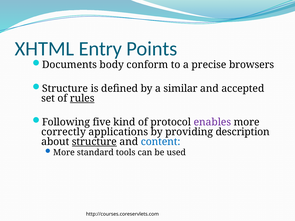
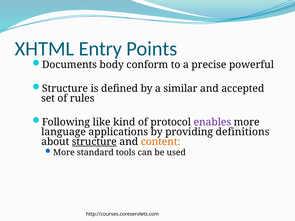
browsers: browsers -> powerful (252, 65)
rules underline: present -> none (82, 98)
five: five -> like (102, 122)
correctly: correctly -> language (64, 132)
description: description -> definitions (243, 132)
content colour: blue -> orange (161, 142)
